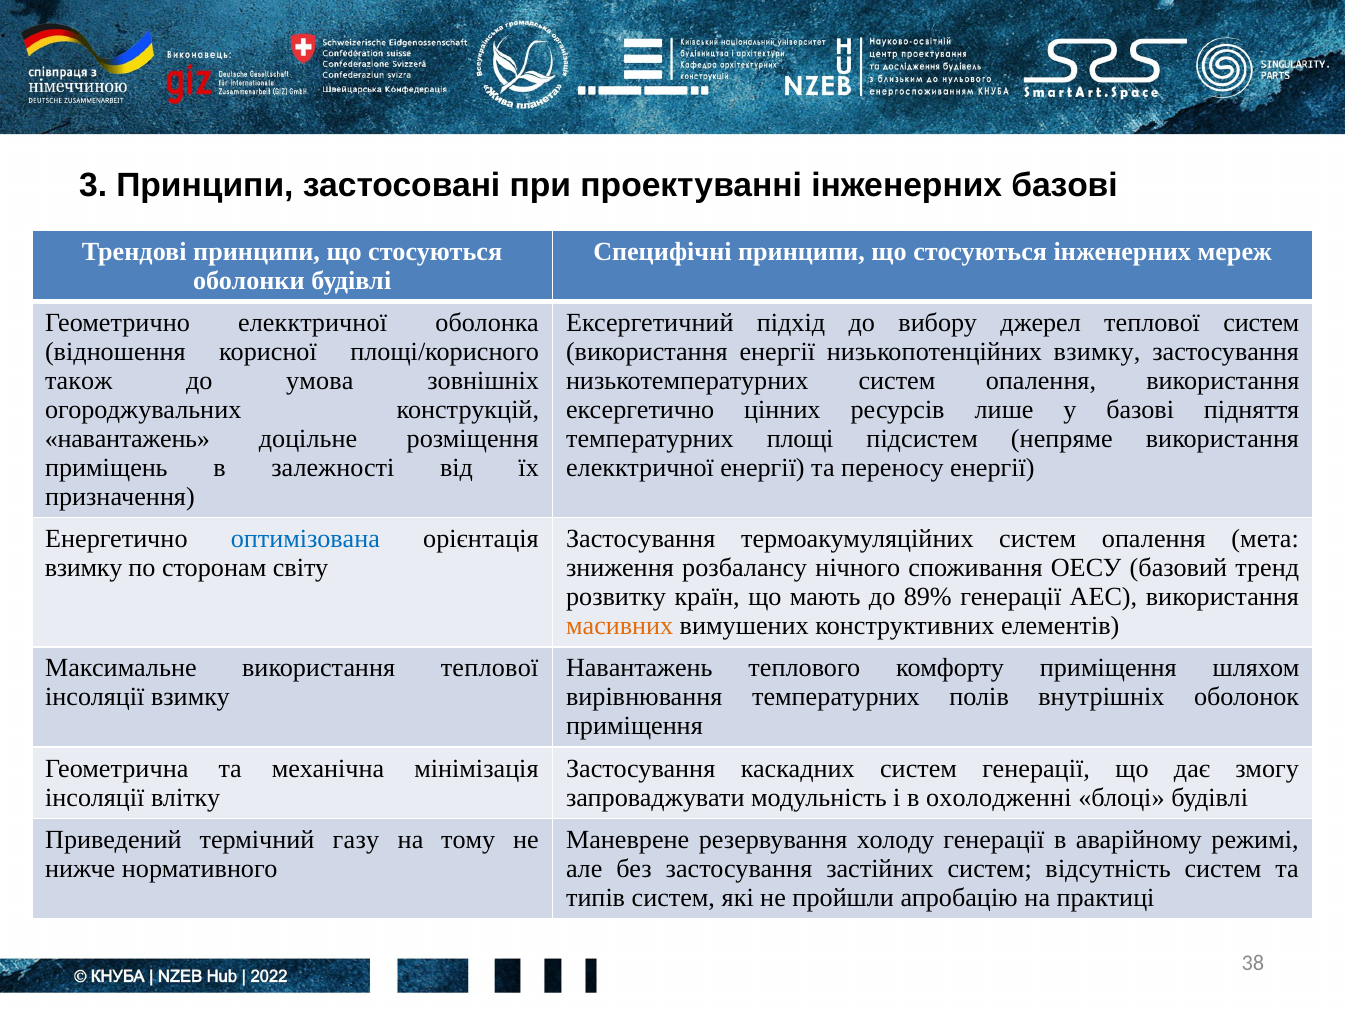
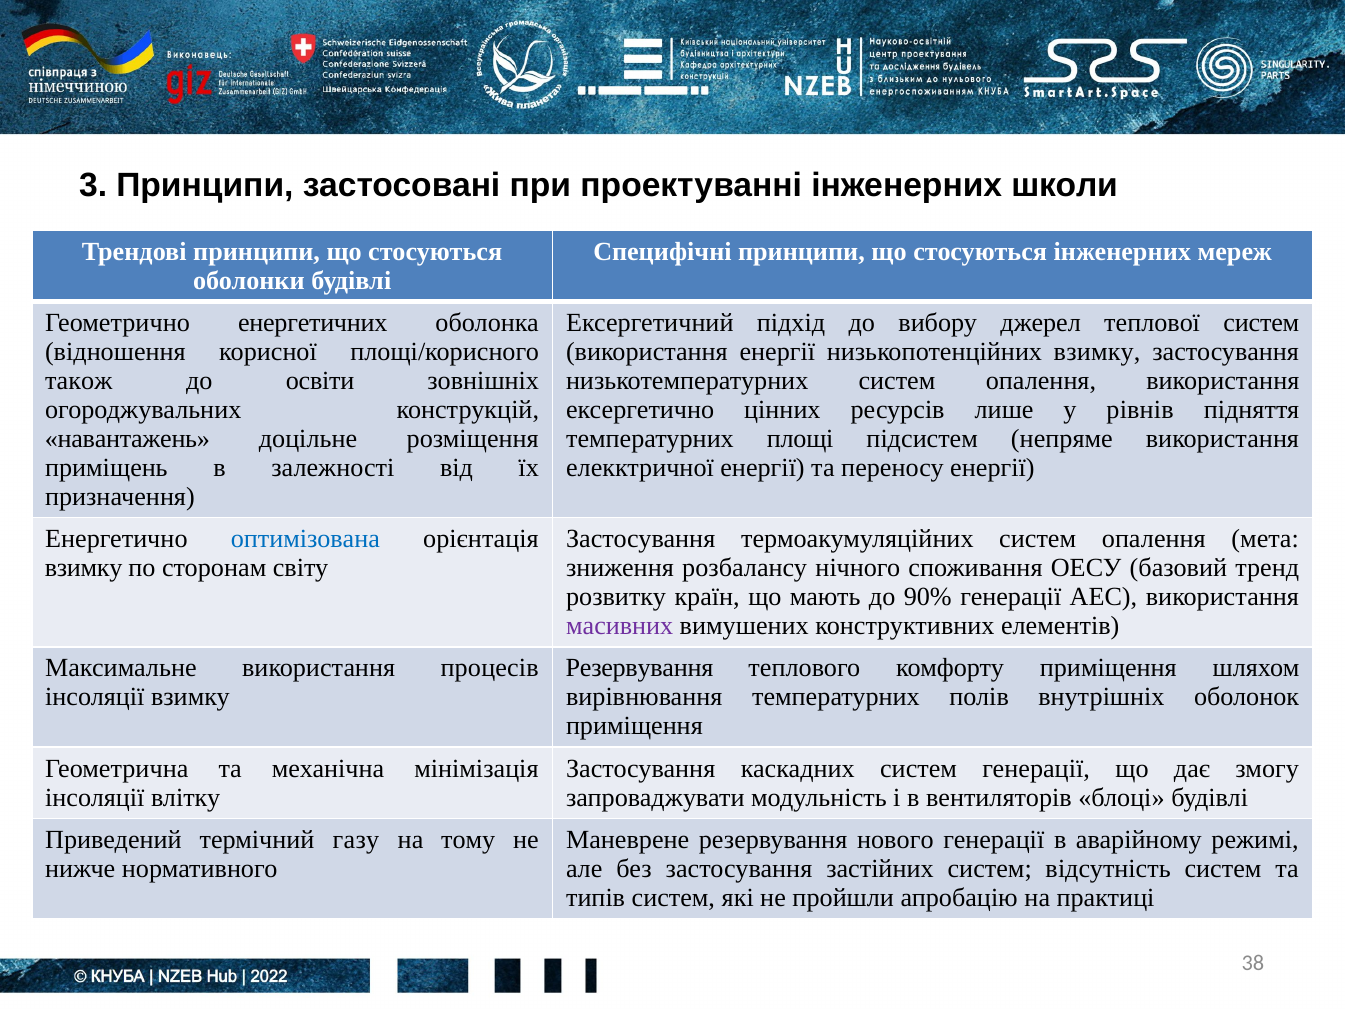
інженерних базові: базові -> школи (1065, 185)
Геометрично елекктричної: елекктричної -> енергетичних (313, 323)
умова: умова -> освіти (320, 381)
у базові: базові -> рівнів (1140, 410)
89%: 89% -> 90% (928, 597)
масивних colour: orange -> purple (620, 626)
використання теплової: теплової -> процесів (490, 668)
Навантажень: Навантажень -> Резервування (639, 668)
охолодженні: охолодженні -> вентиляторів (999, 797)
холоду: холоду -> нового (895, 840)
